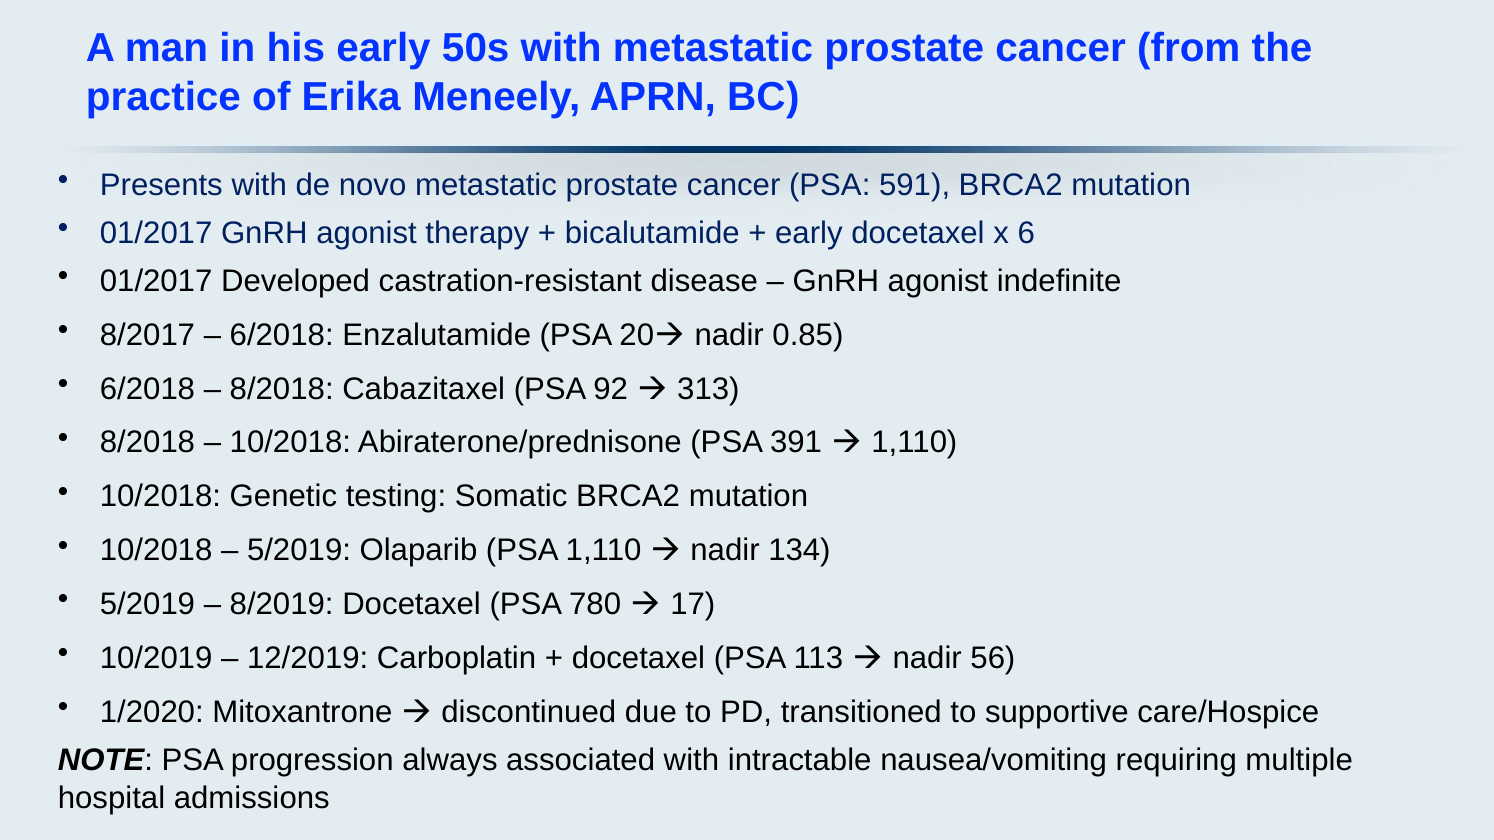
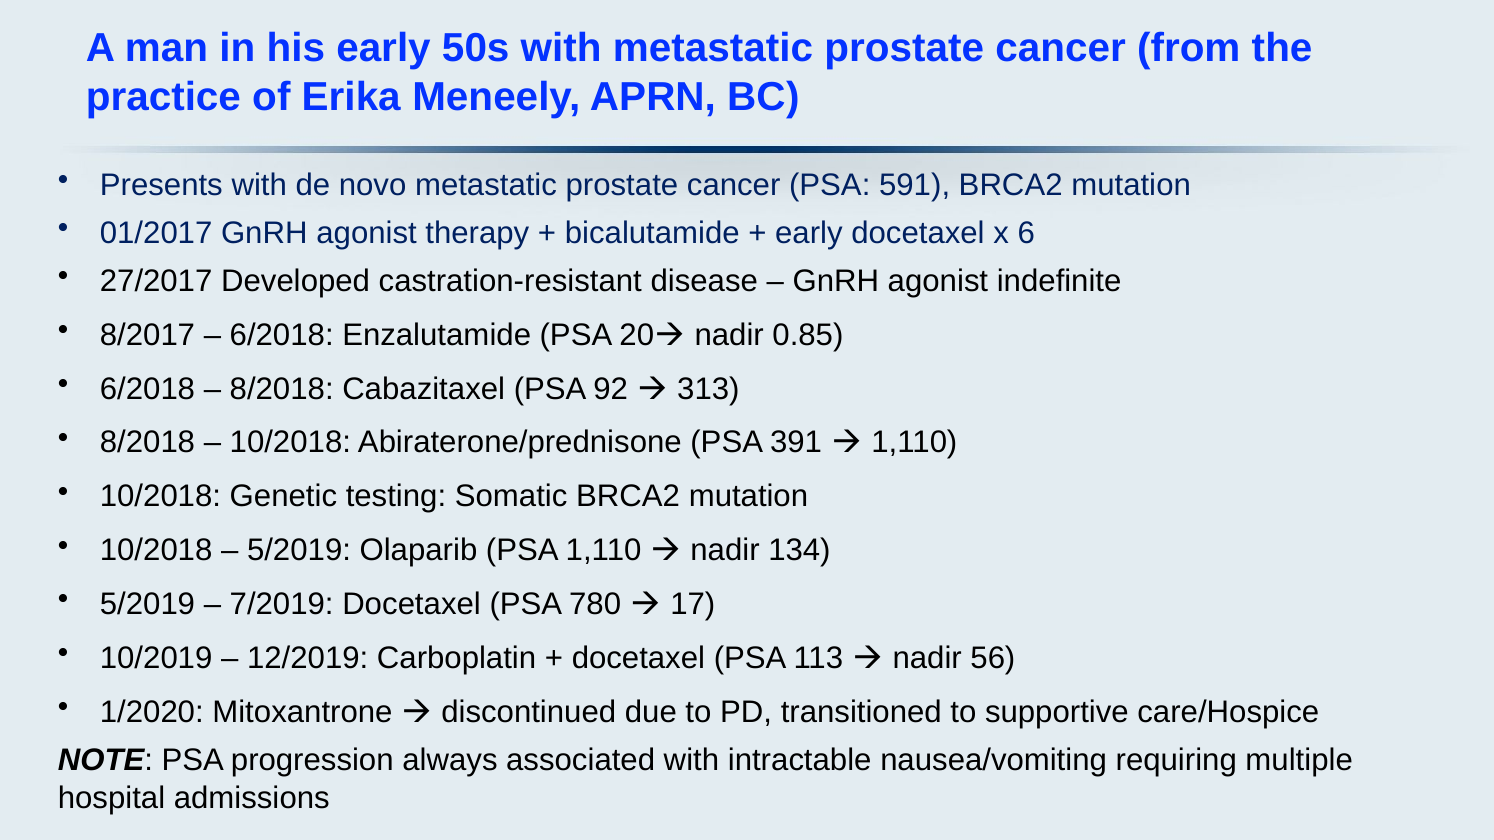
01/2017: 01/2017 -> 27/2017 (156, 282)
8/2019: 8/2019 -> 7/2019 (282, 604)
